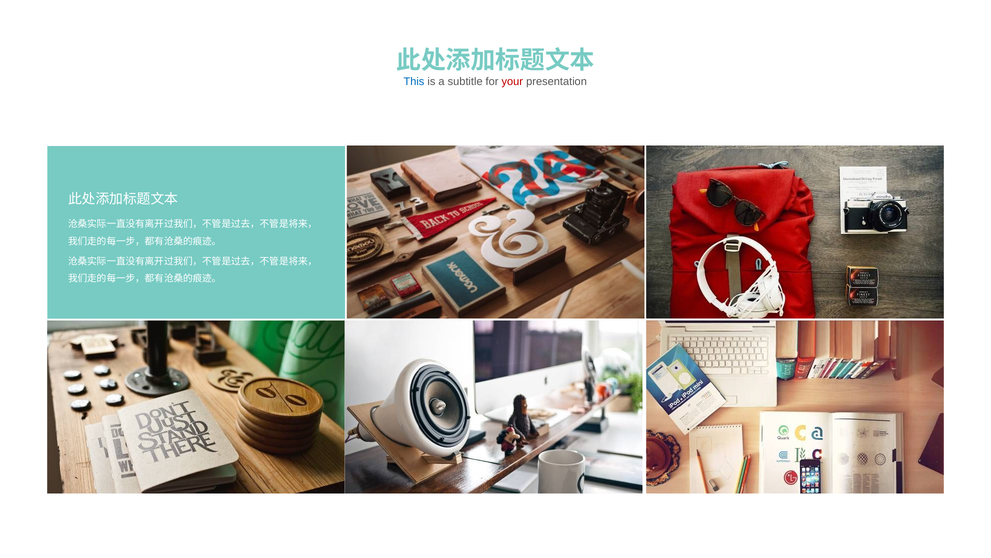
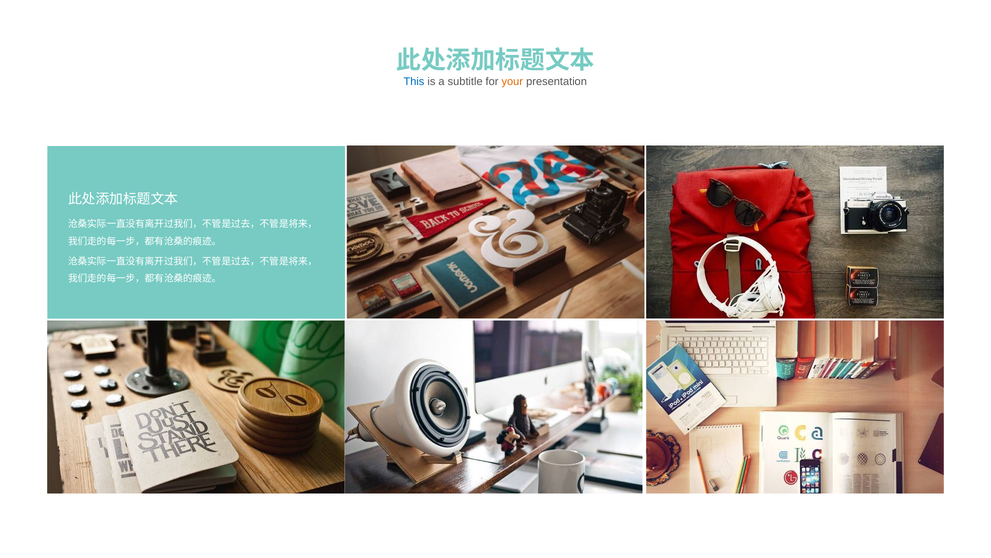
your colour: red -> orange (512, 82)
